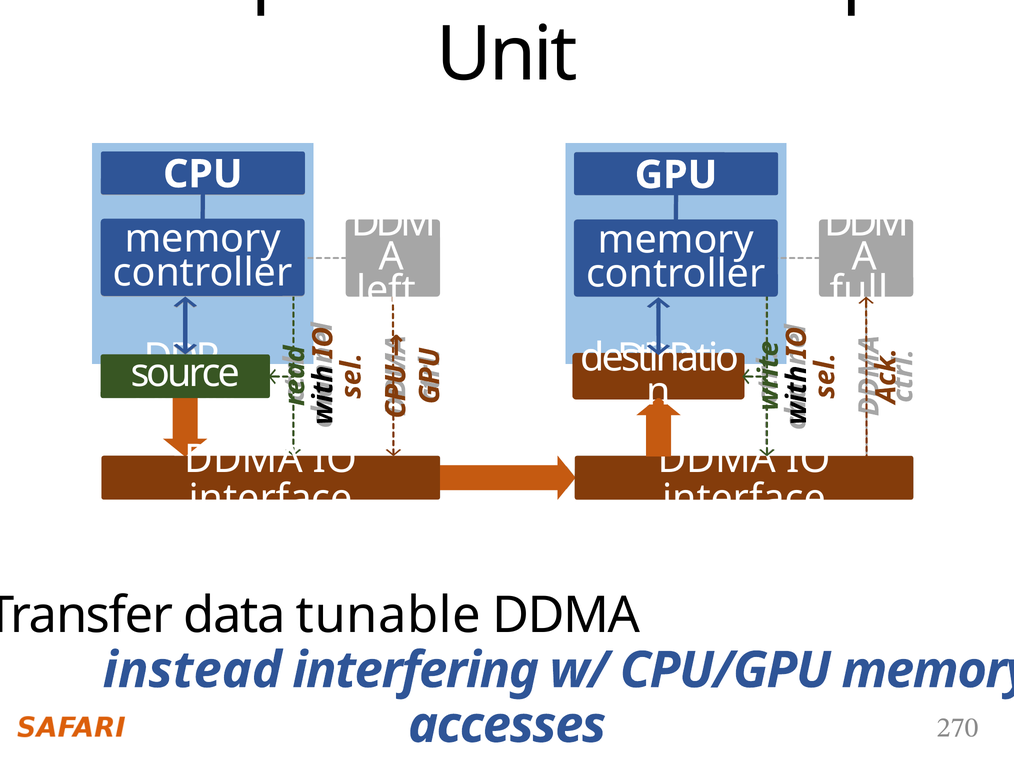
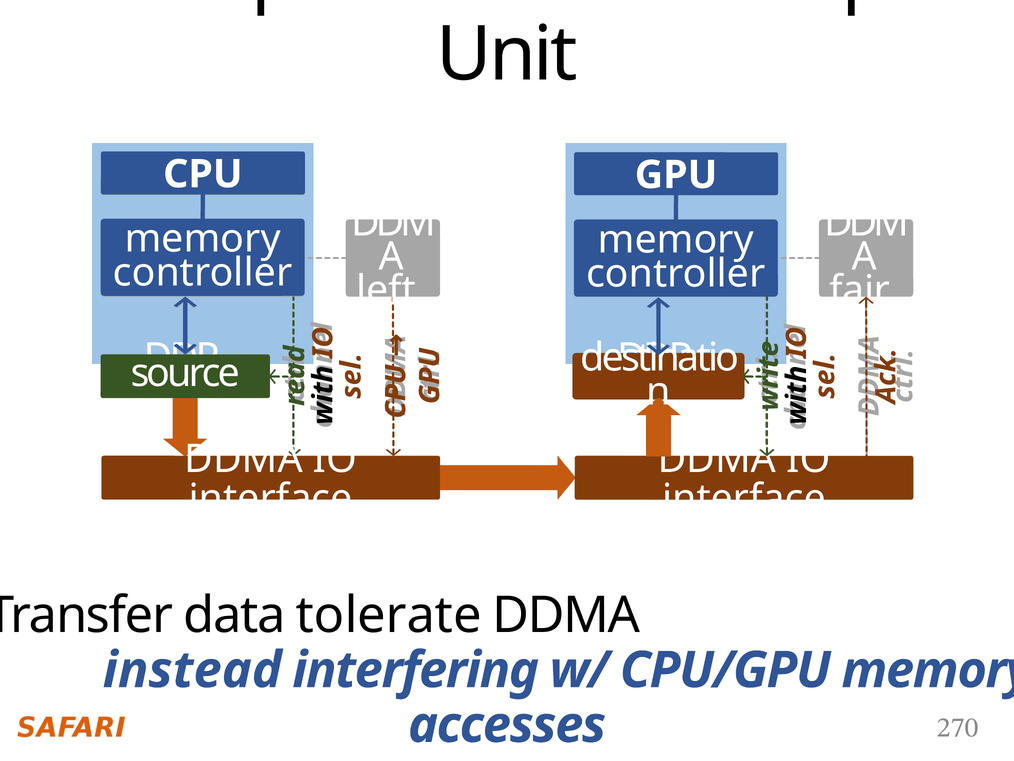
full: full -> fair (865, 290)
tunable: tunable -> tolerate (389, 615)
